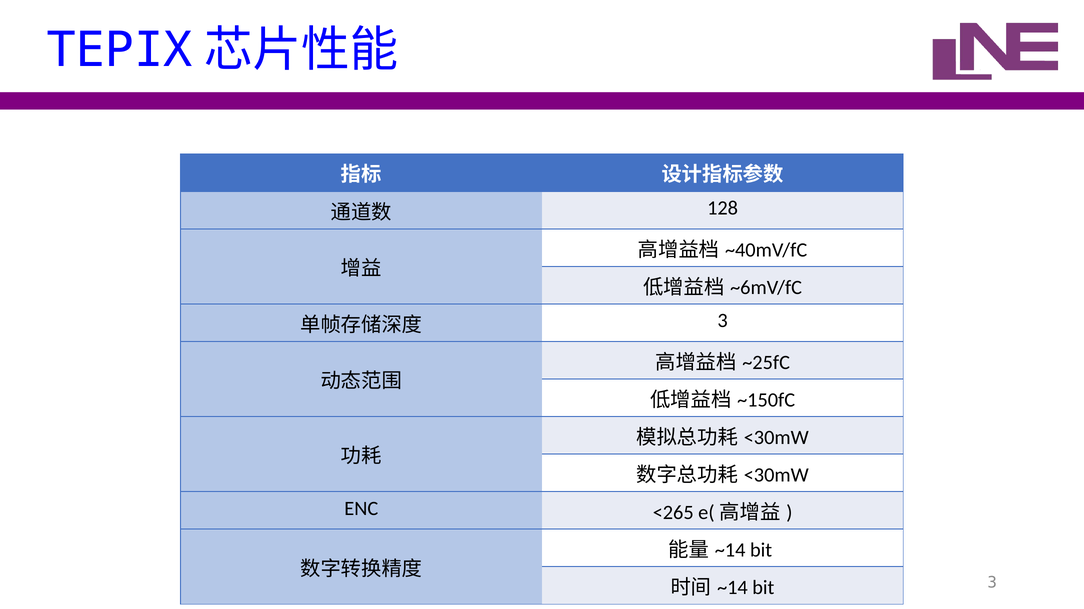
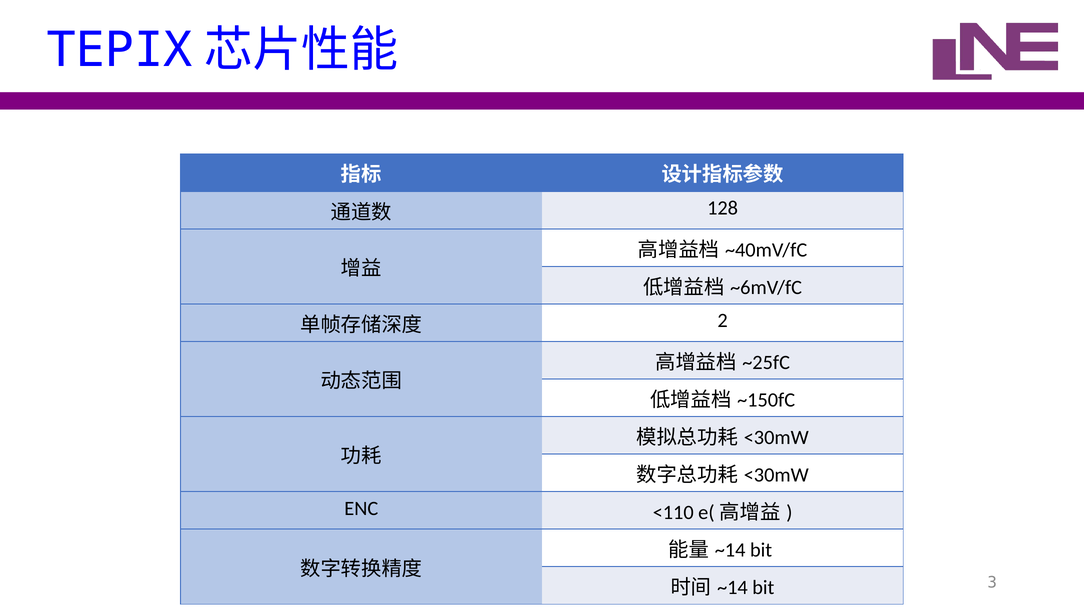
3: 3 -> 2 (723, 321)
<265: <265 -> <110 (673, 513)
